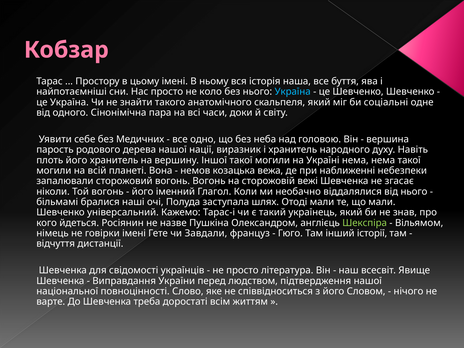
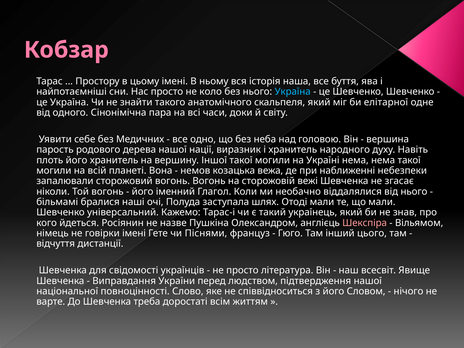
соціальні: соціальні -> елітарної (386, 102)
Шекспіра colour: light green -> pink (365, 223)
Завдали: Завдали -> Піснями (206, 233)
історії: історії -> цього (372, 233)
